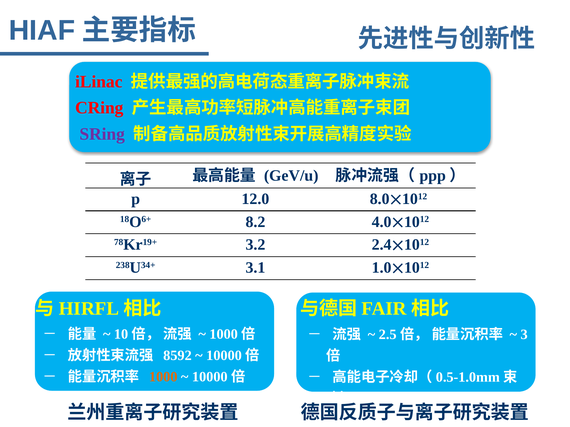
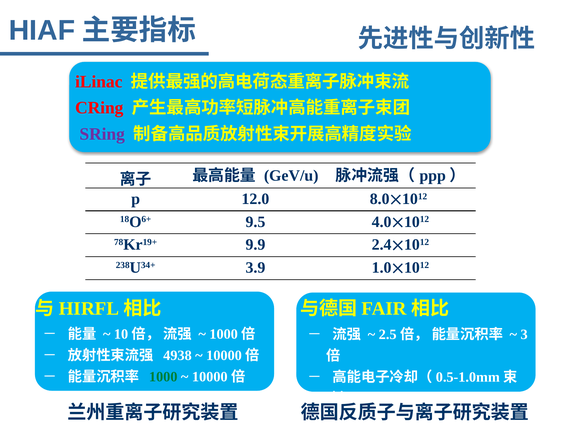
8.2: 8.2 -> 9.5 (255, 222)
3.2: 3.2 -> 9.9 (255, 245)
3.1: 3.1 -> 3.9 (255, 268)
8592: 8592 -> 4938 (177, 356)
1000 colour: orange -> green (163, 377)
